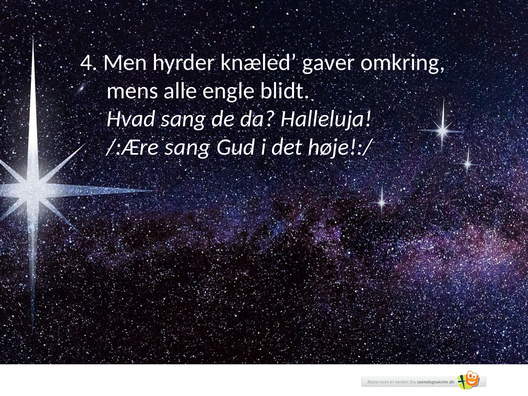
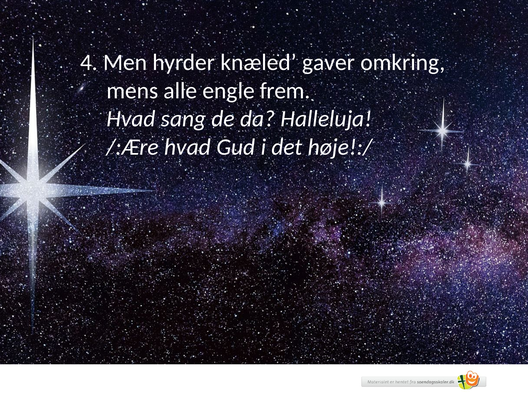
blidt: blidt -> frem (285, 91)
/:Ære sang: sang -> hvad (188, 147)
